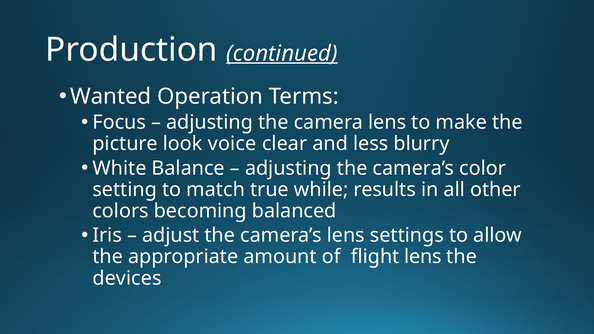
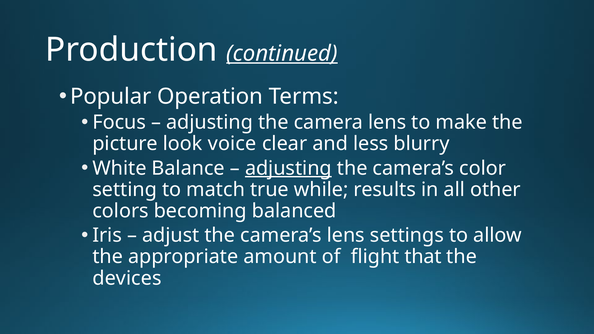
Wanted: Wanted -> Popular (111, 96)
adjusting underline: none -> present (288, 168)
flight lens: lens -> that (423, 257)
